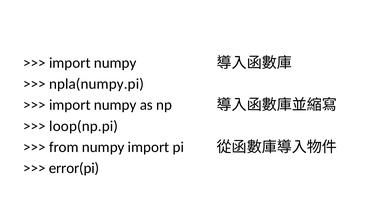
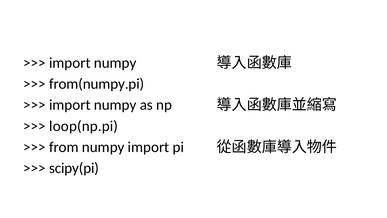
npla(numpy.pi: npla(numpy.pi -> from(numpy.pi (97, 84)
error(pi: error(pi -> scipy(pi (74, 168)
